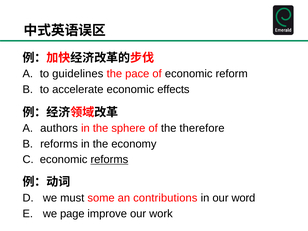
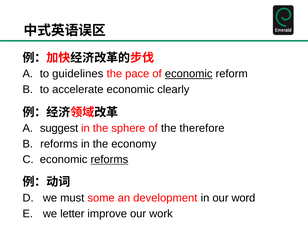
economic underline: none -> present (189, 74)
effects: effects -> clearly (173, 89)
authors: authors -> suggest (59, 128)
contributions: contributions -> development (165, 198)
page: page -> letter (72, 214)
